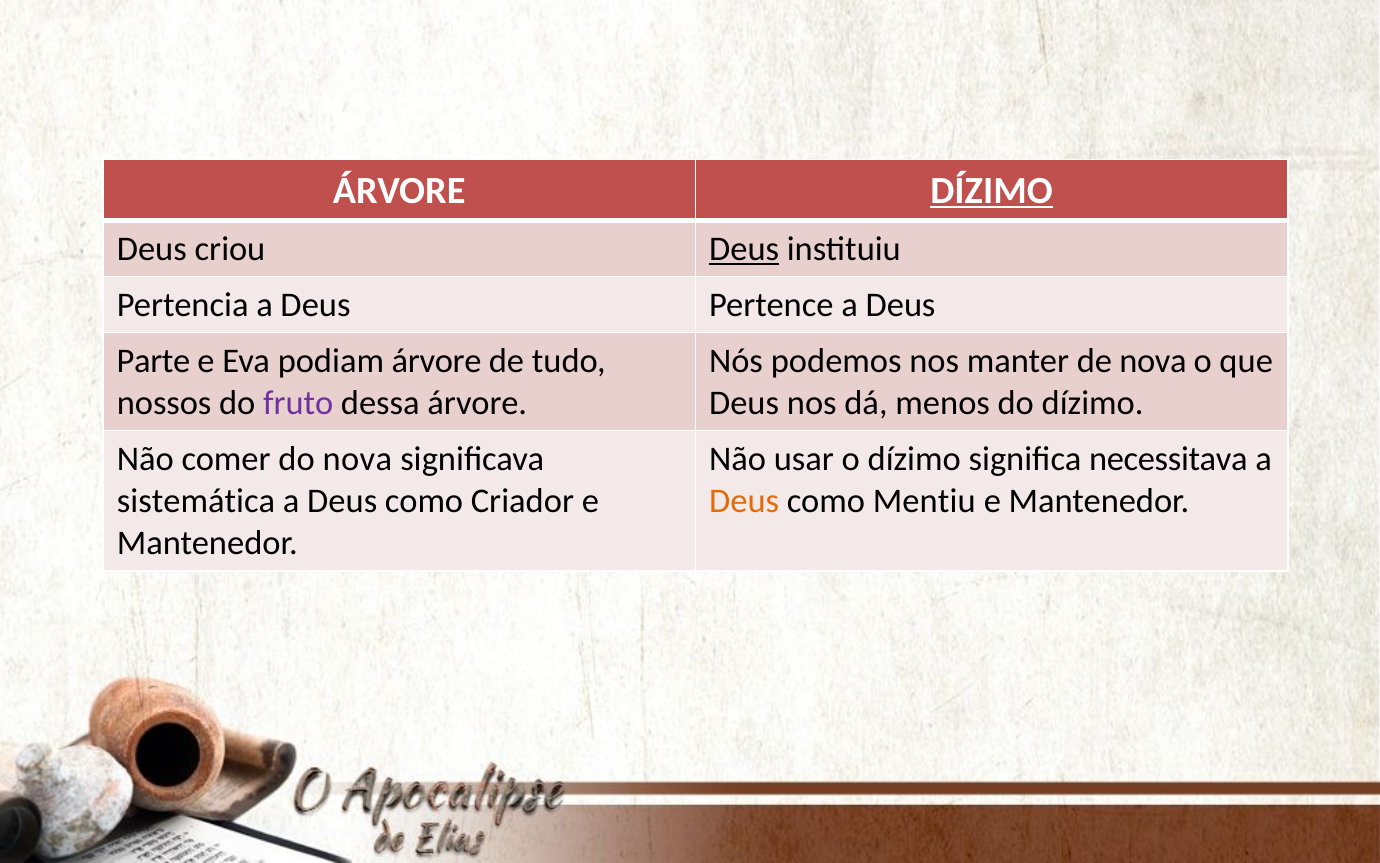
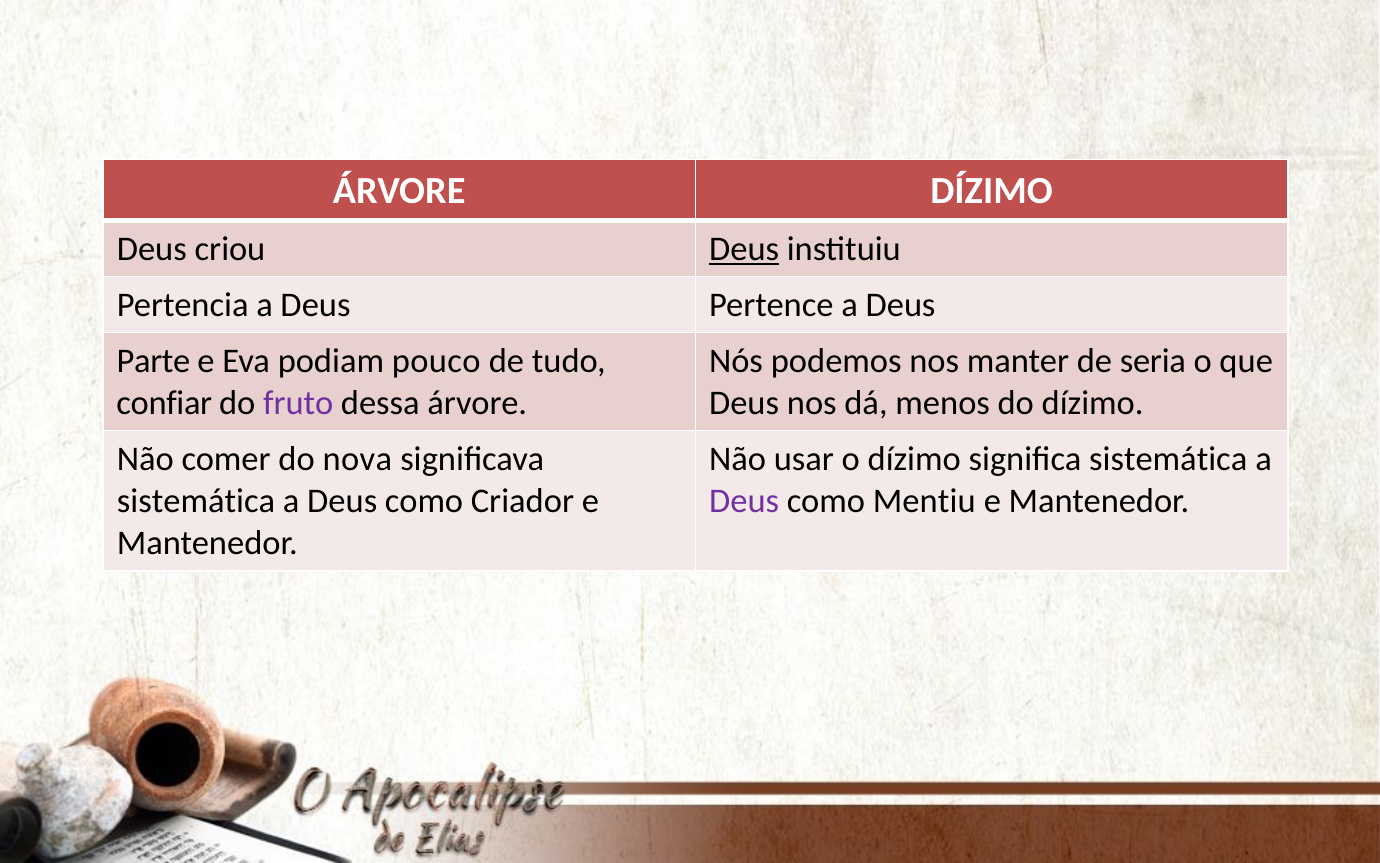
DÍZIMO underline: present -> none (992, 190)
podiam árvore: árvore -> pouco (436, 361)
de nova: nova -> seria (1153, 361)
nossos: nossos -> confiar (164, 403)
significa necessitava: necessitava -> sistemática (1168, 459)
Deus colour: orange -> purple (744, 501)
